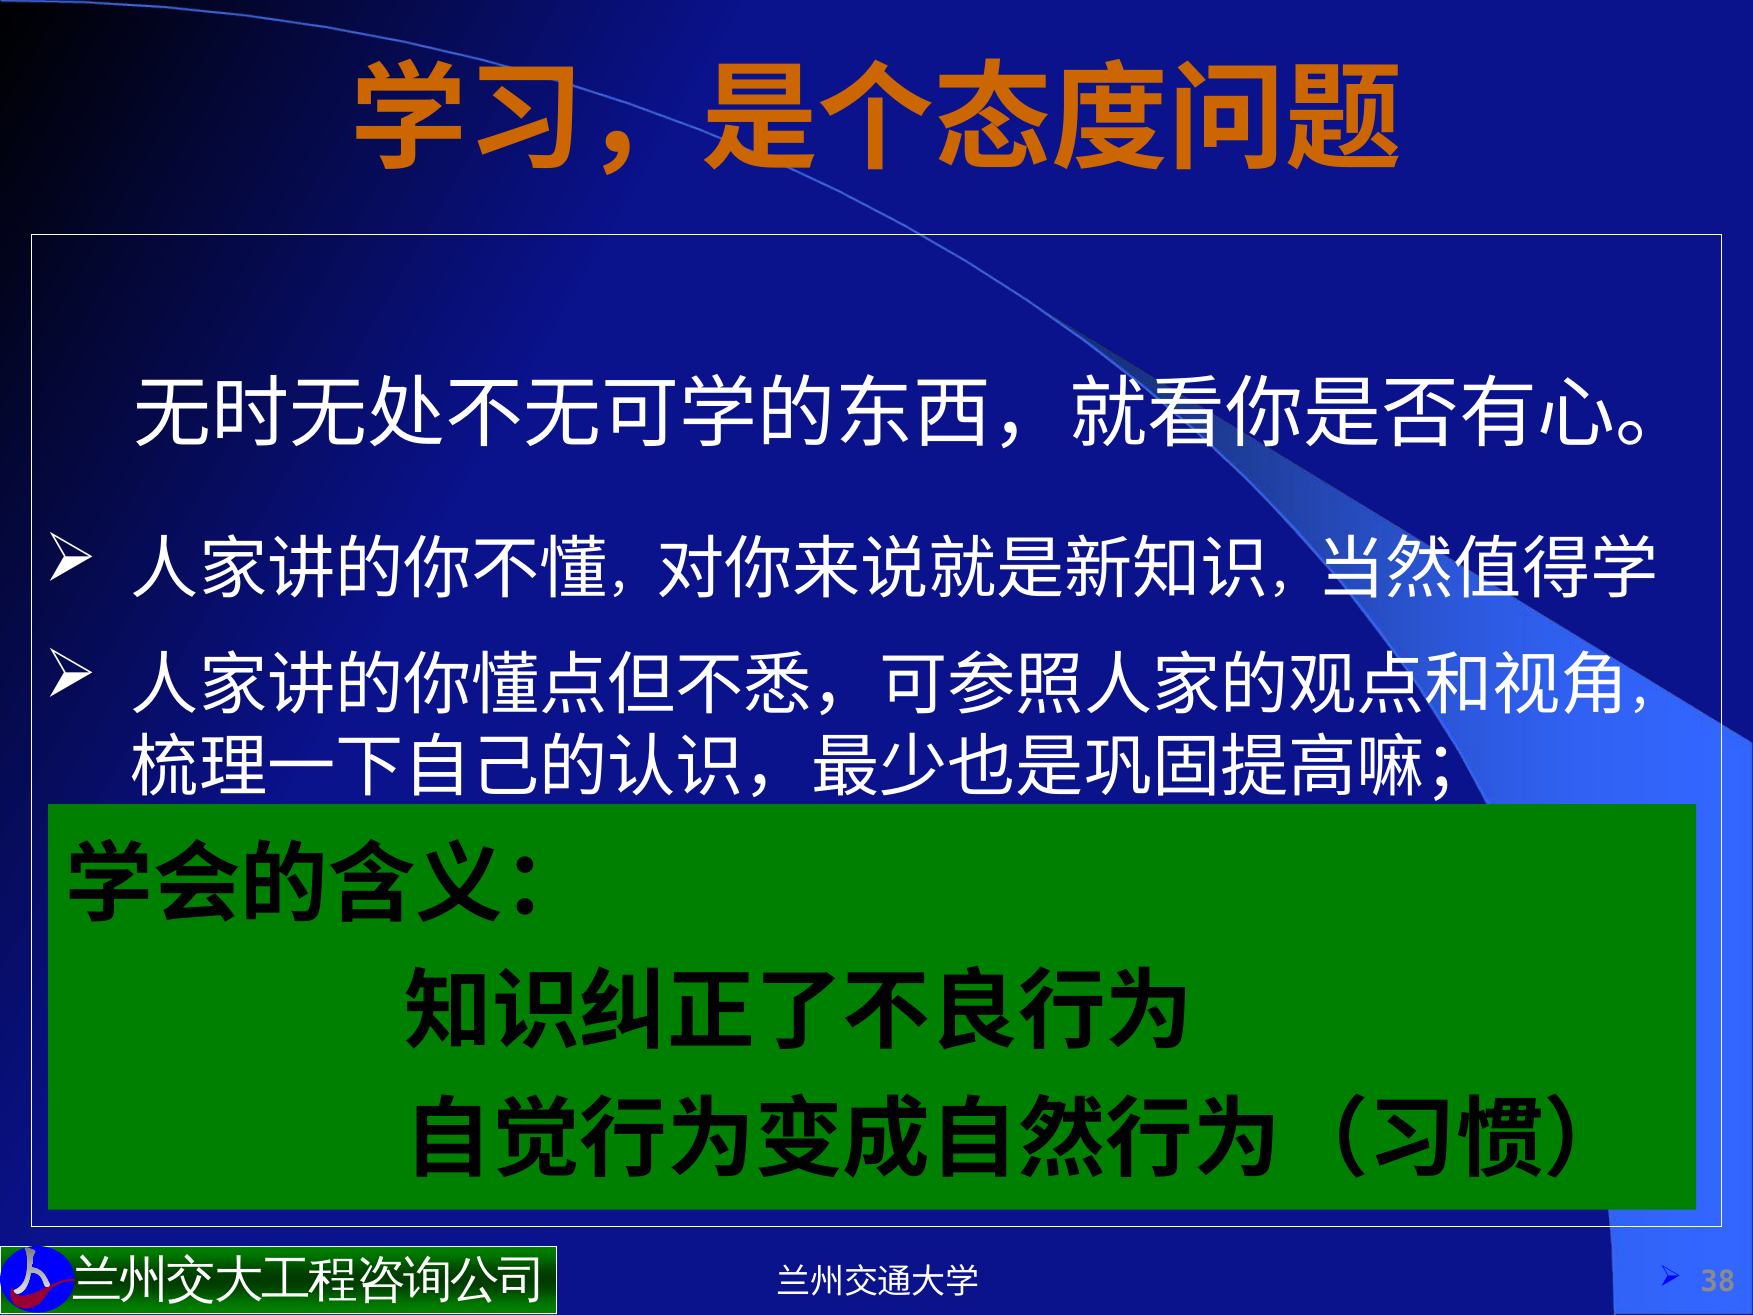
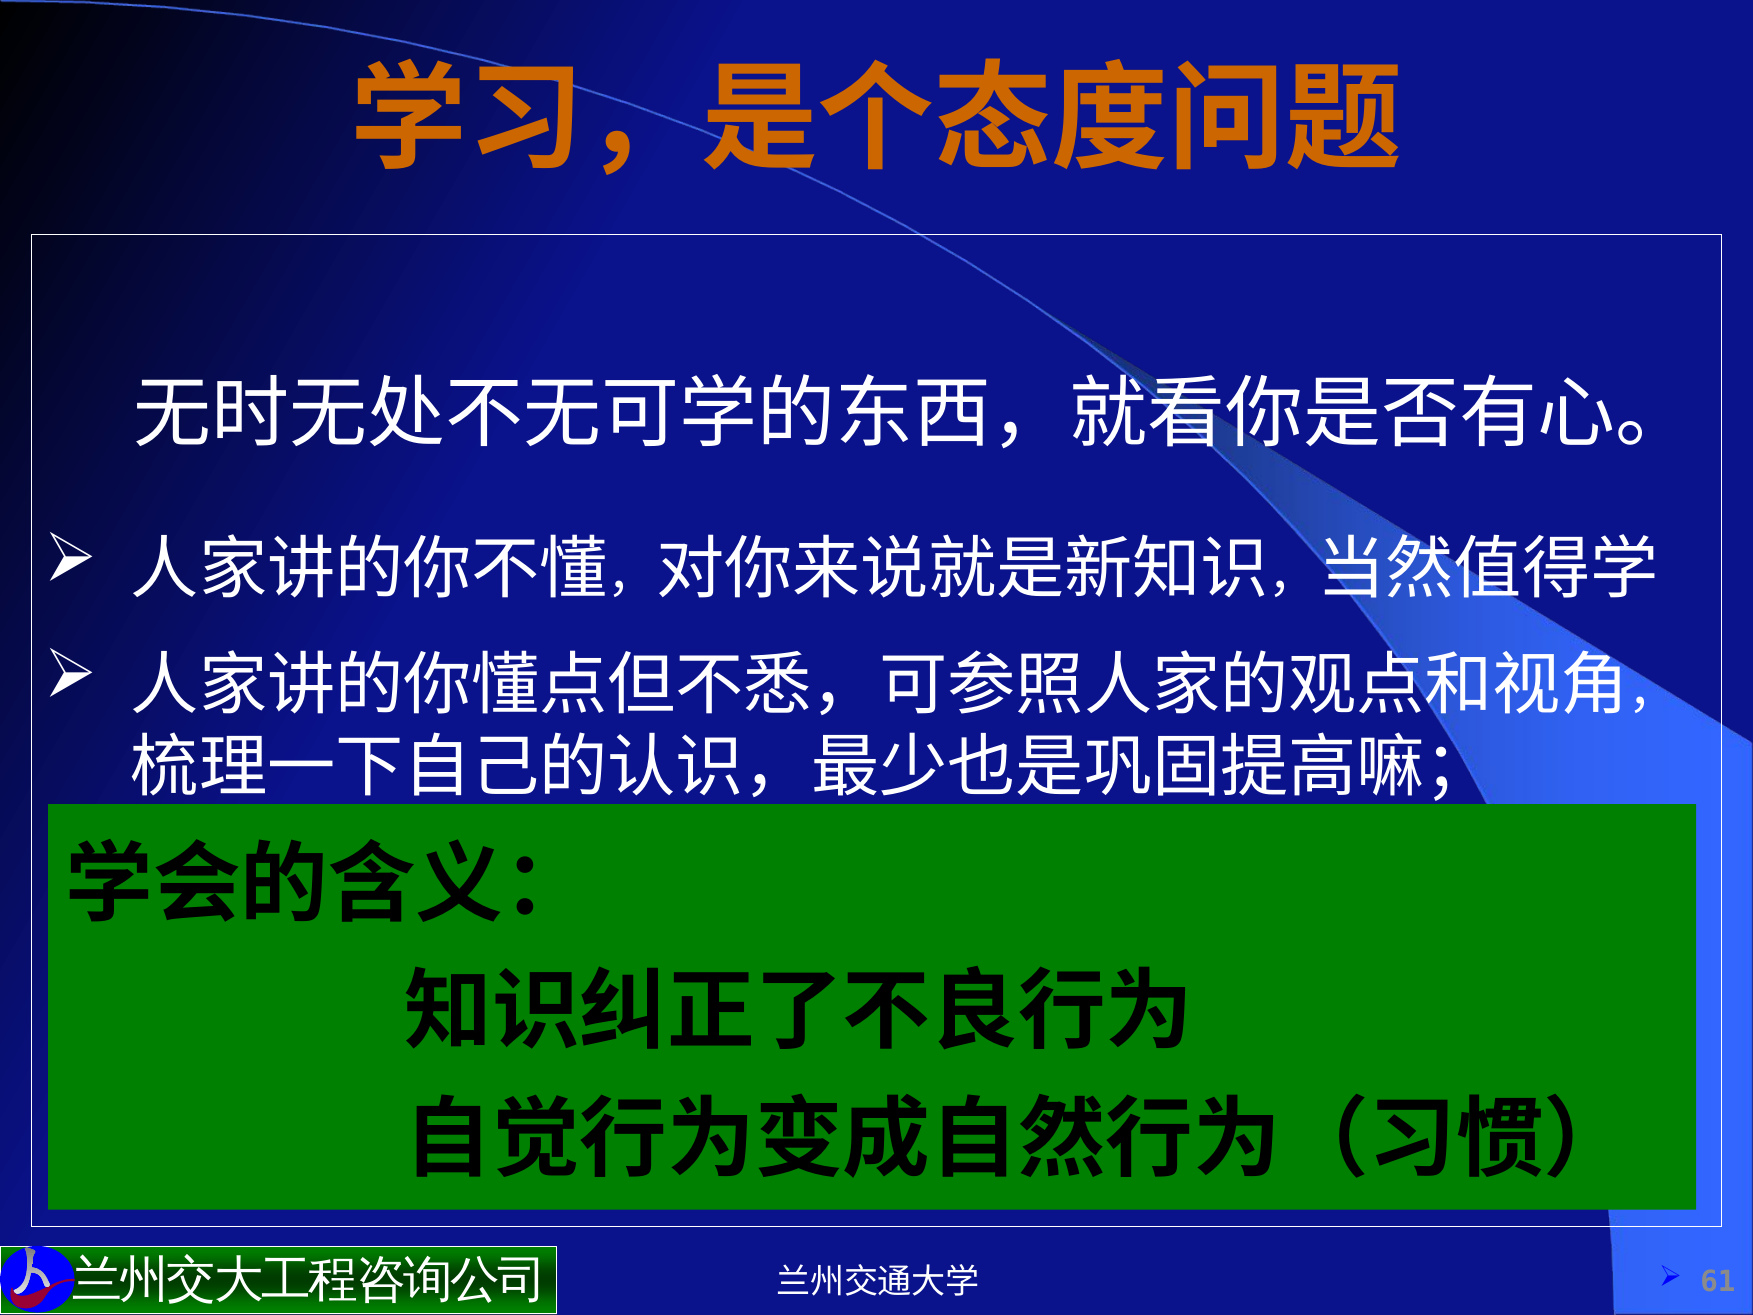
38: 38 -> 61 (1718, 1282)
